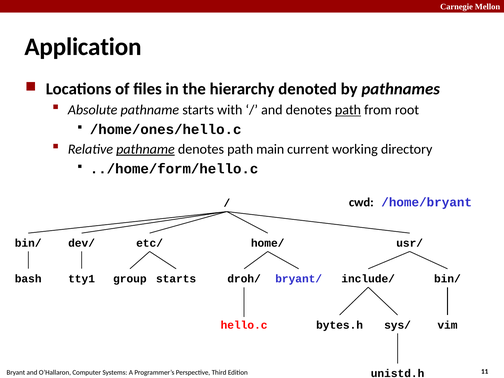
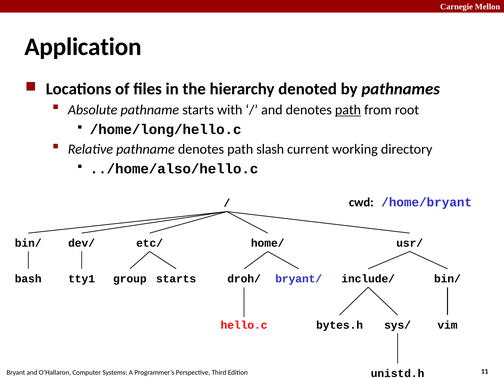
/home/ones/hello.c: /home/ones/hello.c -> /home/long/hello.c (166, 130)
pathname underline: present -> none (145, 149)
main: main -> slash (270, 149)
../home/form/hello.c: ../home/form/hello.c -> ../home/also/hello.c (174, 169)
